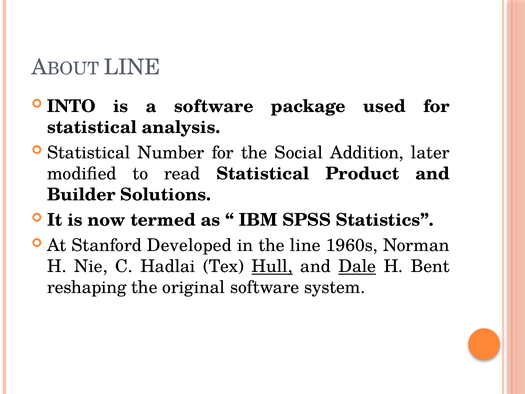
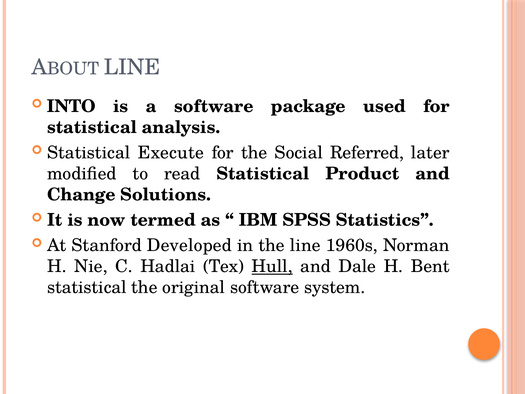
Number: Number -> Execute (171, 153)
Addition: Addition -> Referred (367, 153)
Builder: Builder -> Change (81, 195)
Dale underline: present -> none (357, 266)
reshaping: reshaping -> statistical (87, 287)
